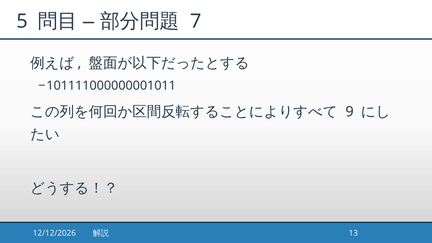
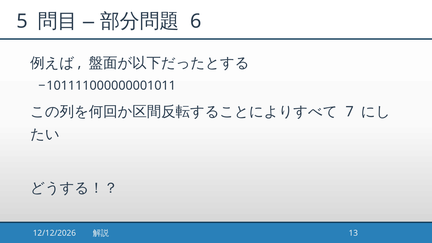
7: 7 -> 6 (196, 21)
9: 9 -> 7 (350, 112)
